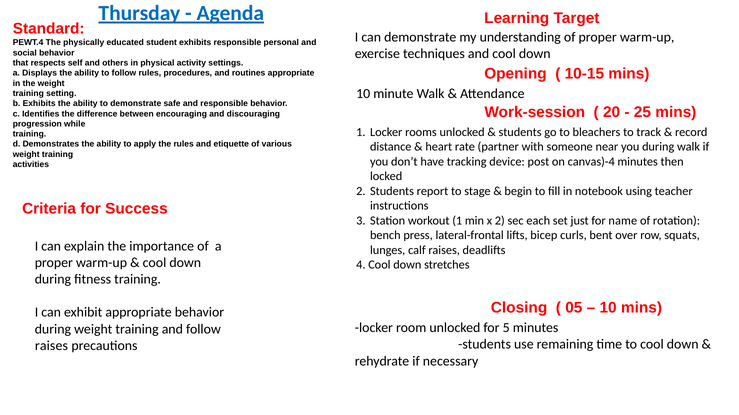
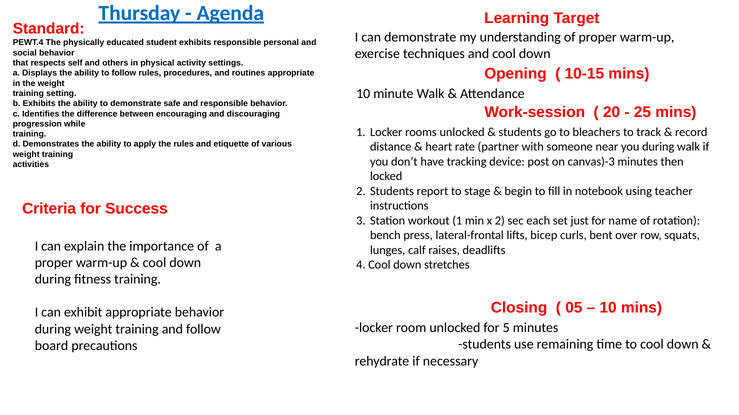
canvas)-4: canvas)-4 -> canvas)-3 (591, 162)
raises: raises -> board (51, 346)
